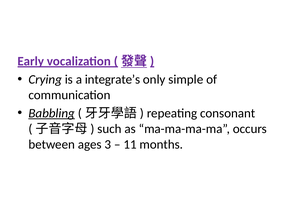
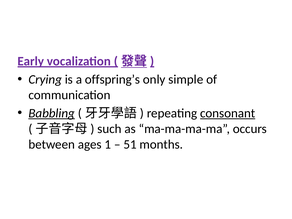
integrate’s: integrate’s -> offspring’s (112, 79)
consonant underline: none -> present (228, 113)
3: 3 -> 1 (108, 144)
11: 11 -> 51 (130, 144)
